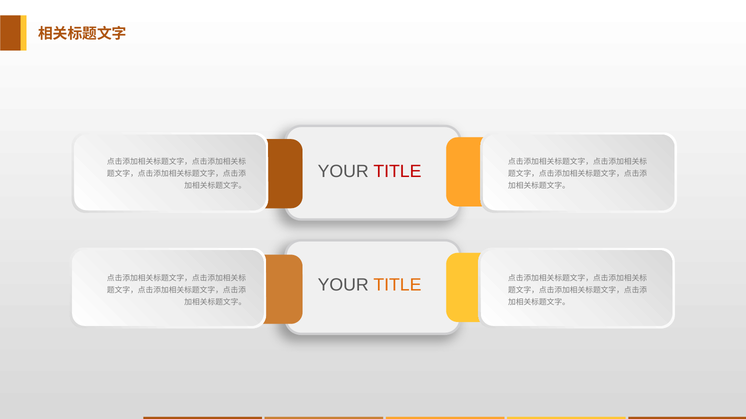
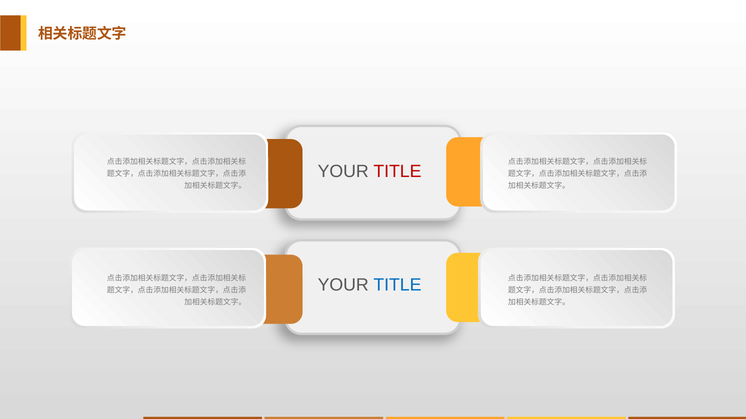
TITLE colour: orange -> blue (397, 285)
